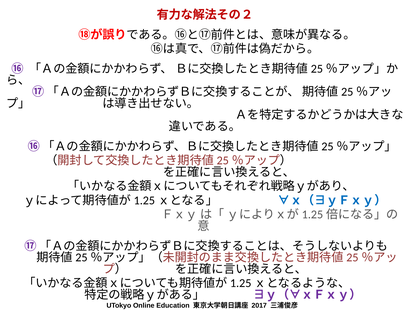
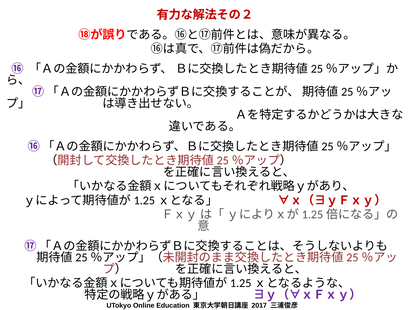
∀ｘ（∃ｙＦｘｙ） colour: blue -> red (332, 200)
